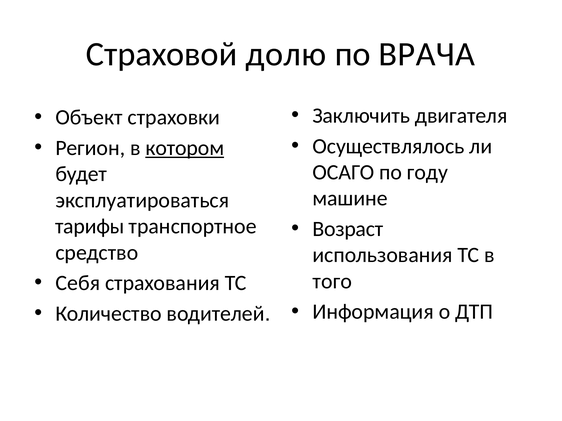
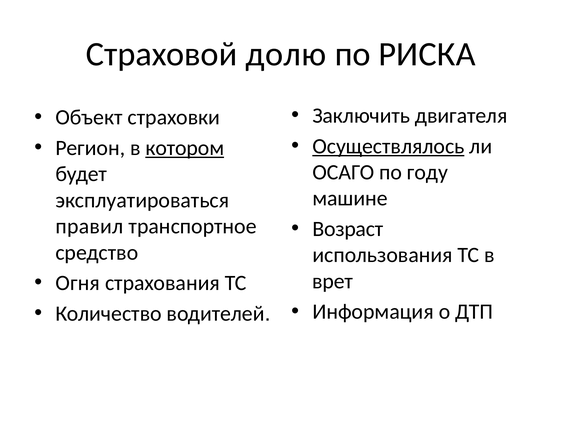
ВРАЧА: ВРАЧА -> РИСКА (427, 54)
Осуществлялось underline: none -> present (388, 146)
тарифы: тарифы -> правил (89, 227)
Себя: Себя -> Огня (78, 283)
того: того -> врет (333, 282)
